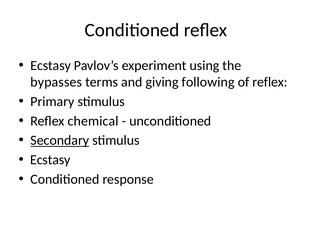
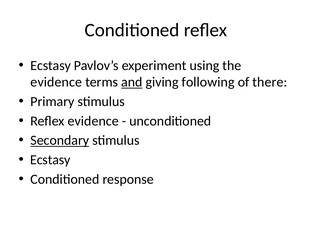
bypasses: bypasses -> evidence (56, 82)
and underline: none -> present (132, 82)
of reflex: reflex -> there (270, 82)
Reflex chemical: chemical -> evidence (93, 121)
